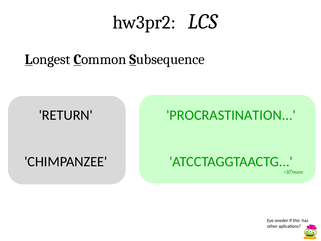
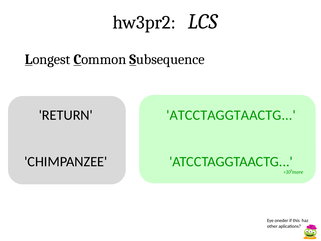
PROCRASTINATION: PROCRASTINATION -> ATCCTAGGTAACTG (231, 115)
